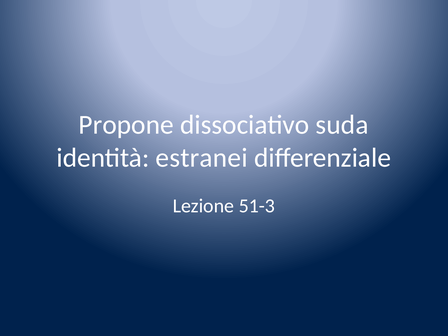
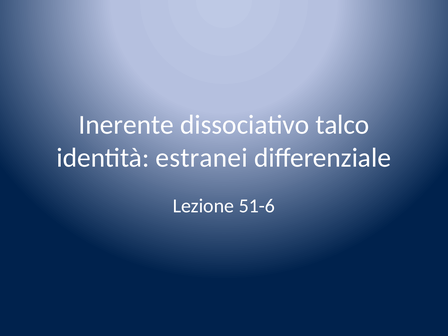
Propone: Propone -> Inerente (126, 125)
suda: suda -> talco (342, 125)
51-3: 51-3 -> 51-6 (257, 206)
